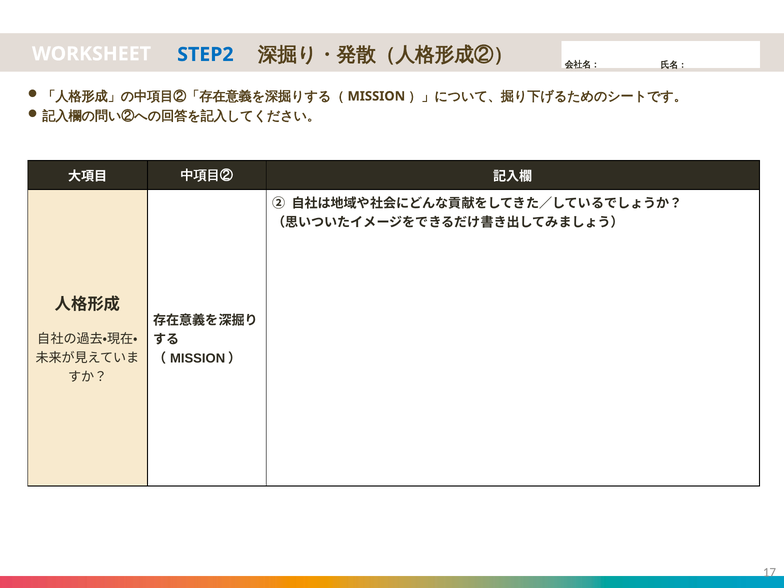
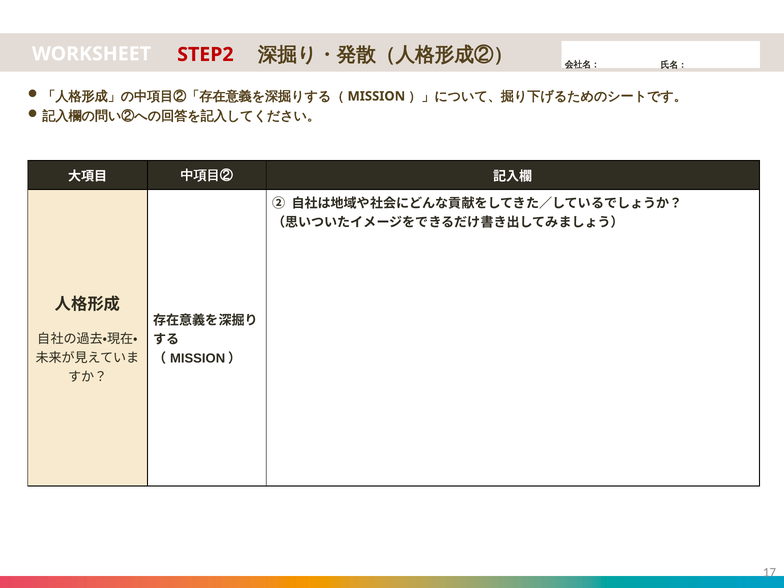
STEP2 colour: blue -> red (205, 55)
